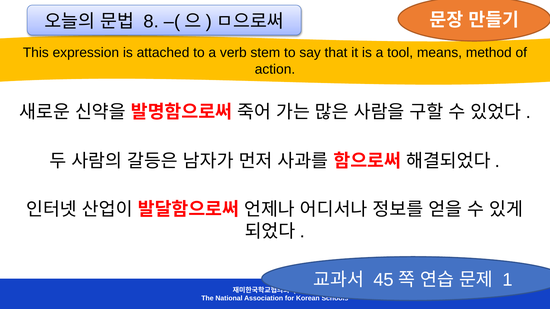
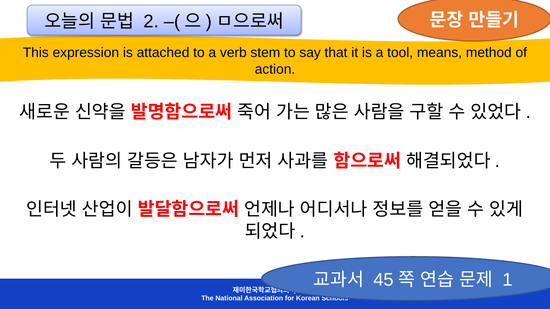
8: 8 -> 2 (151, 21)
